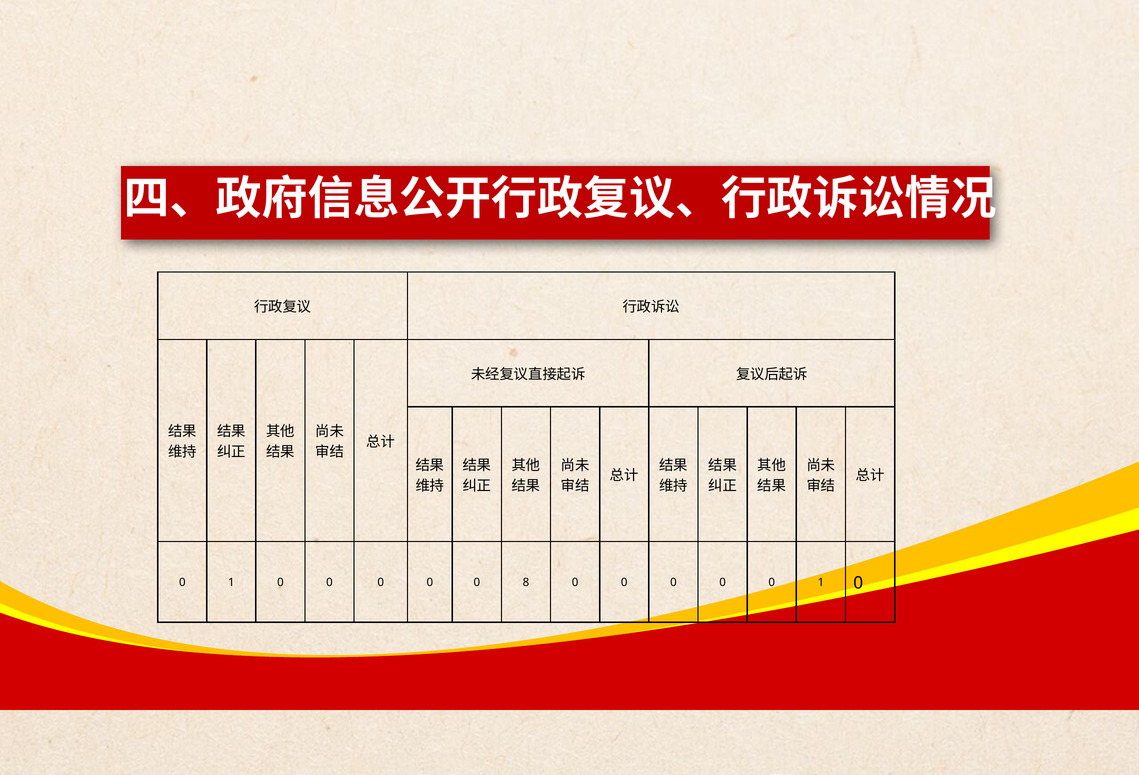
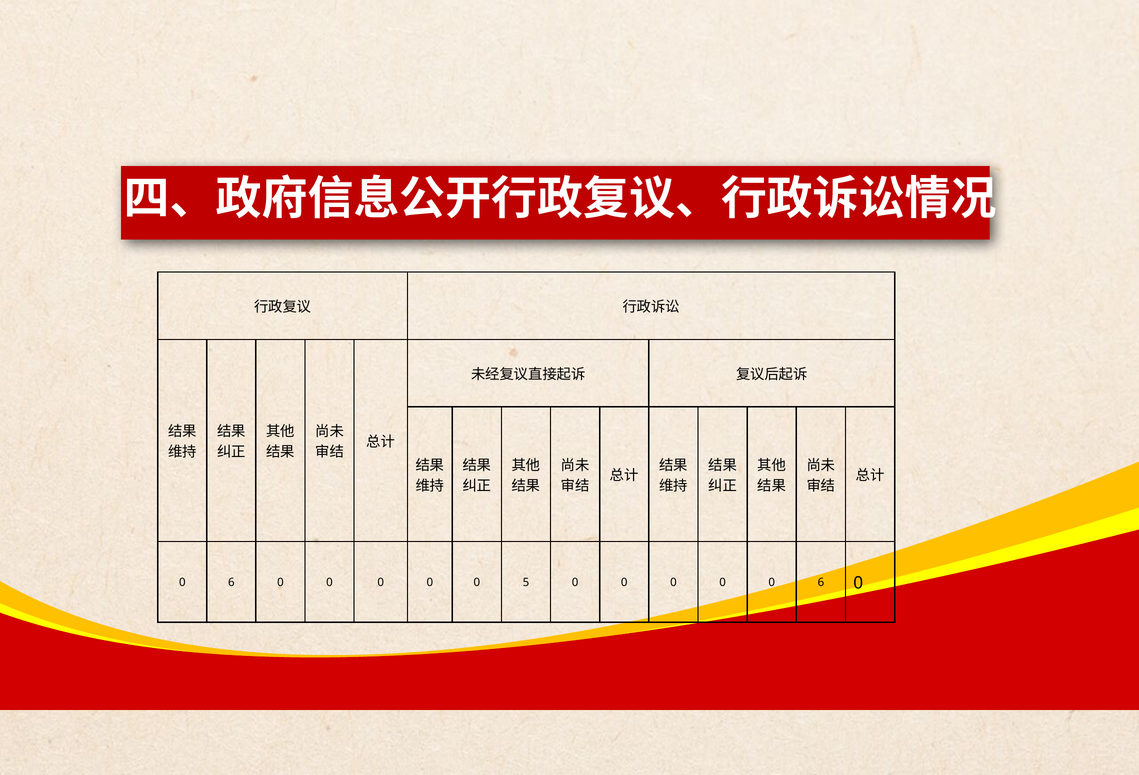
1: 1 -> 6 (231, 583)
8: 8 -> 5 (526, 583)
0 0 1: 1 -> 6 (821, 583)
